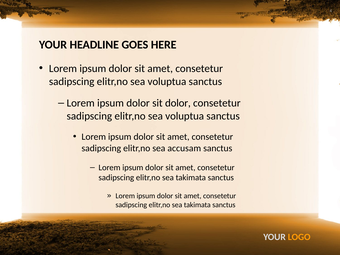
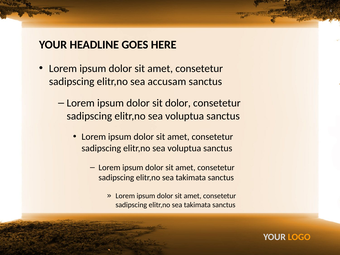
voluptua: voluptua -> accusam (167, 81)
accusam: accusam -> voluptua (184, 148)
